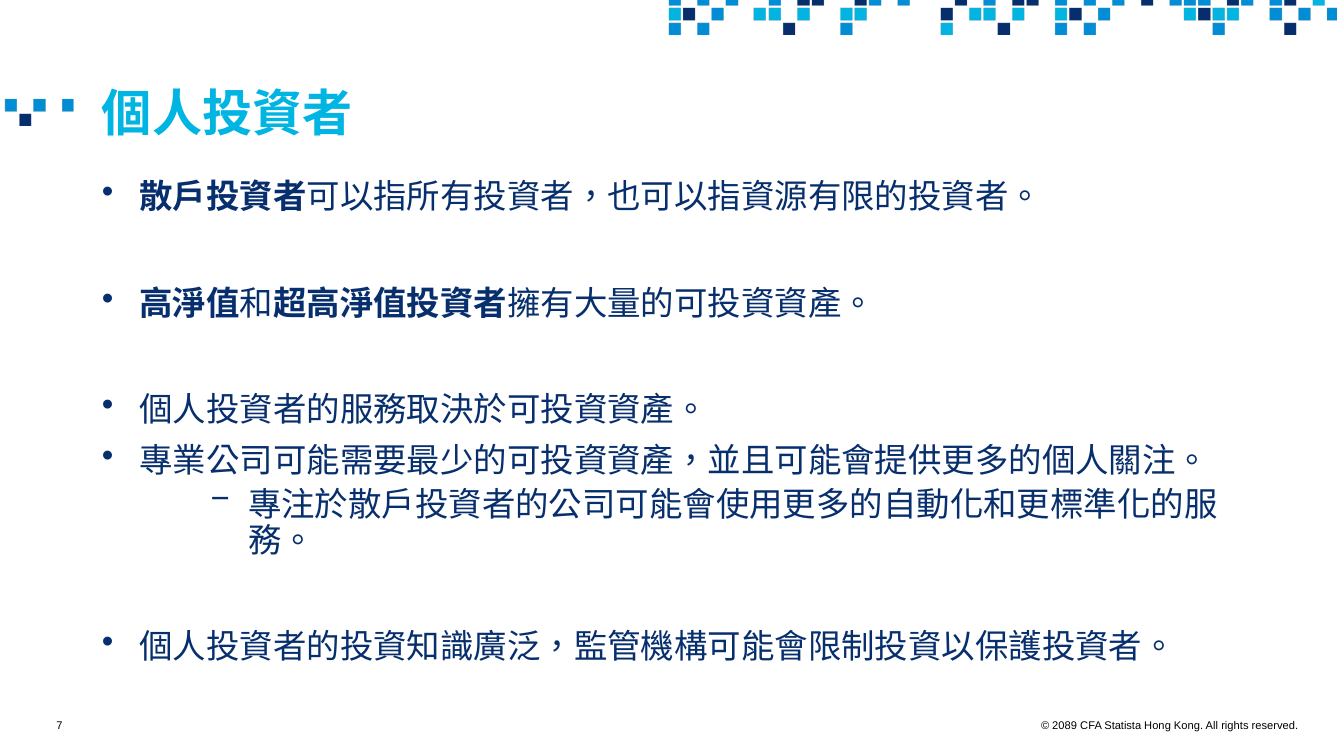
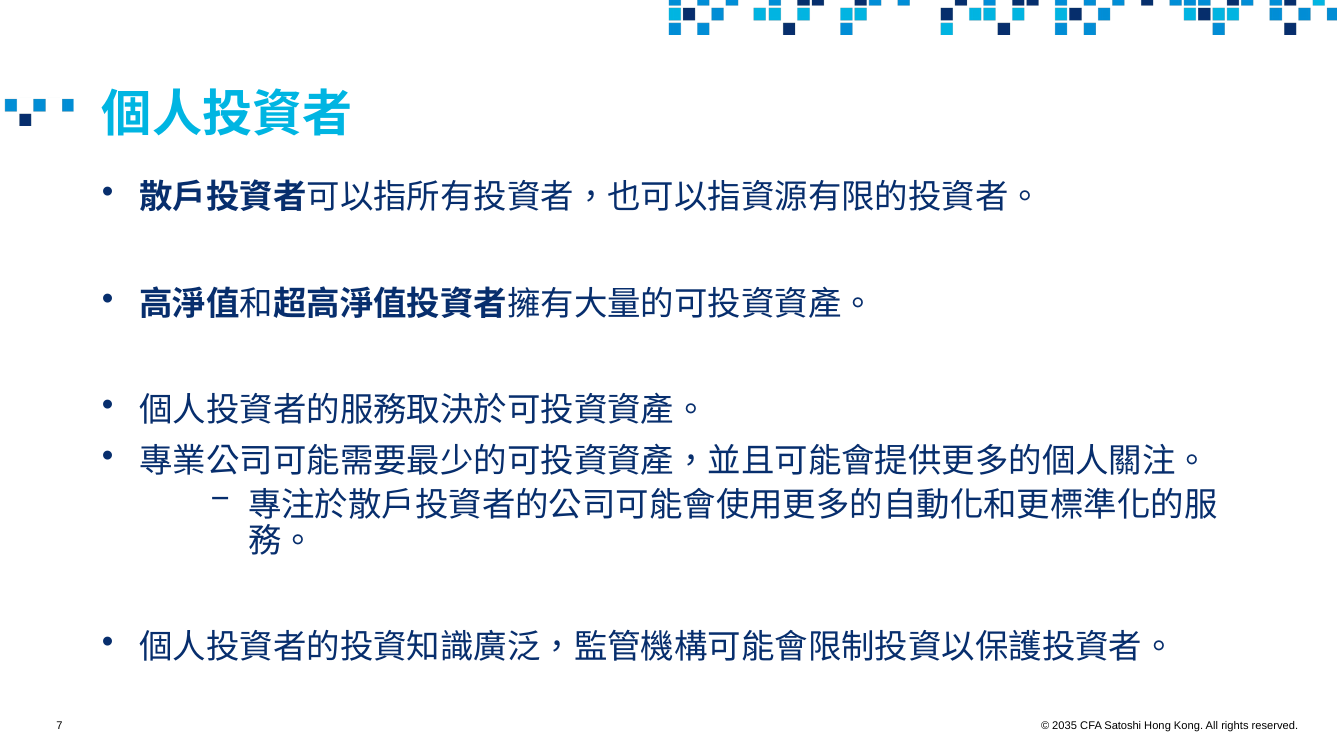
2089: 2089 -> 2035 (1065, 725)
Statista: Statista -> Satoshi (1123, 725)
